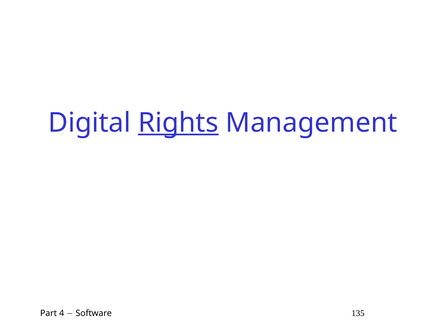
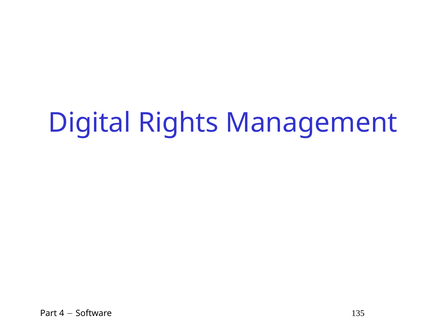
Rights underline: present -> none (178, 123)
